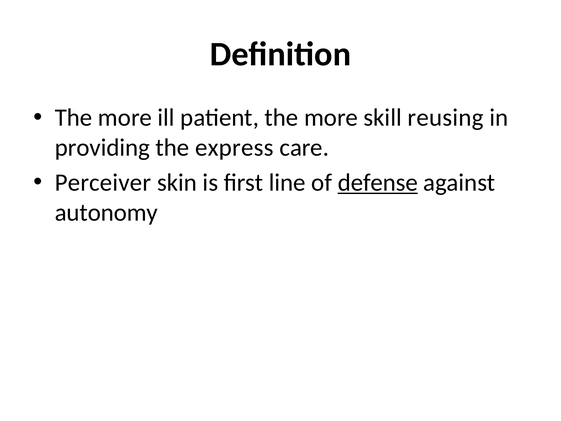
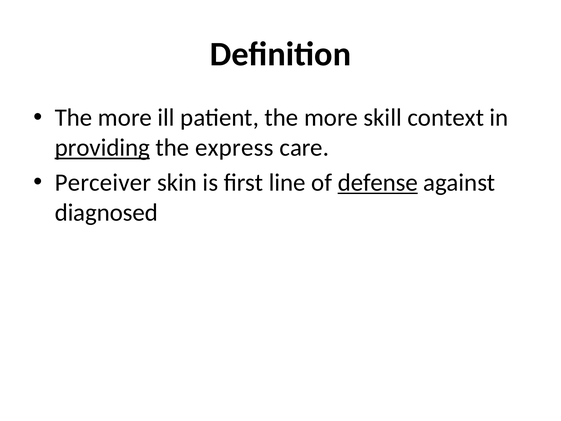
reusing: reusing -> context (446, 118)
providing underline: none -> present (102, 148)
autonomy: autonomy -> diagnosed (106, 212)
